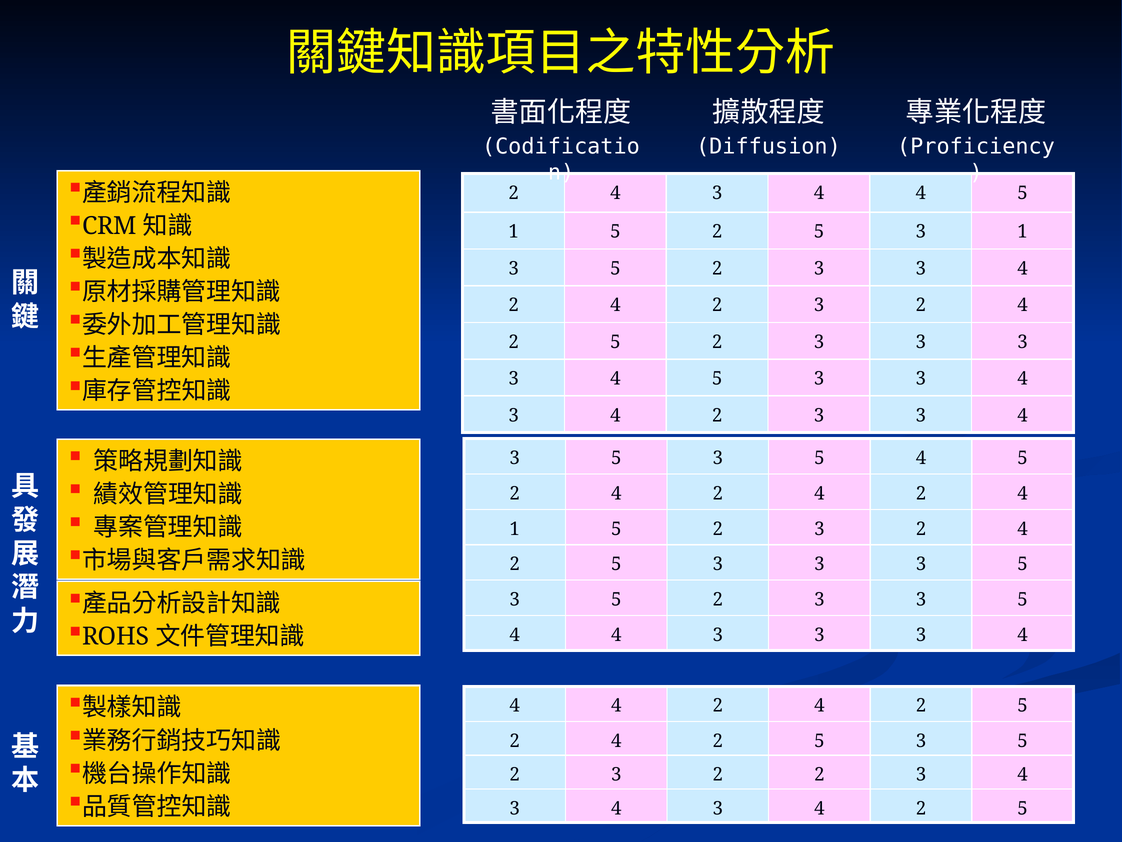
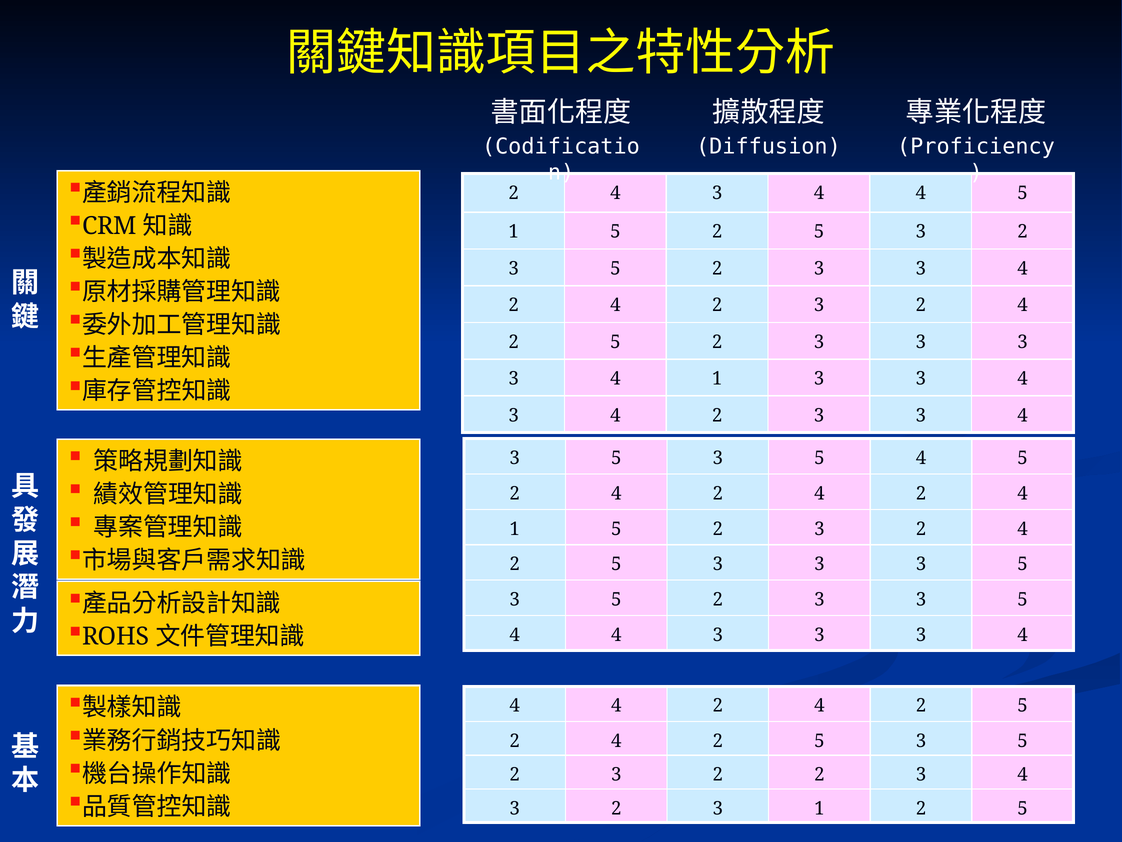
5 3 1: 1 -> 2 (1023, 232)
3 4 5: 5 -> 1 (717, 378)
4: 4 -> 2 (616, 808)
4: 4 -> 1 (819, 808)
